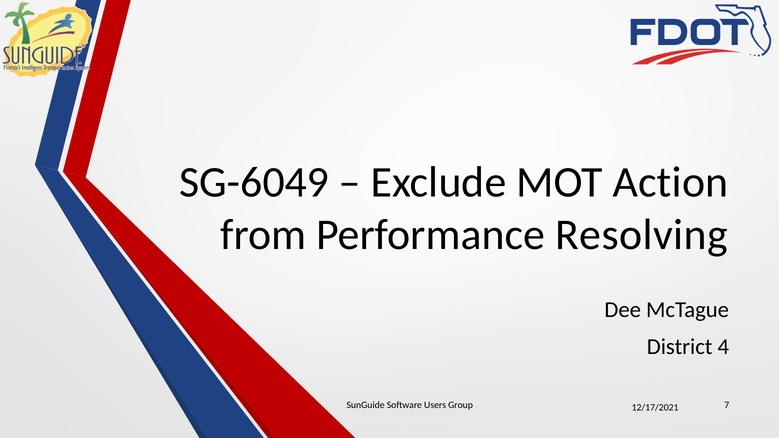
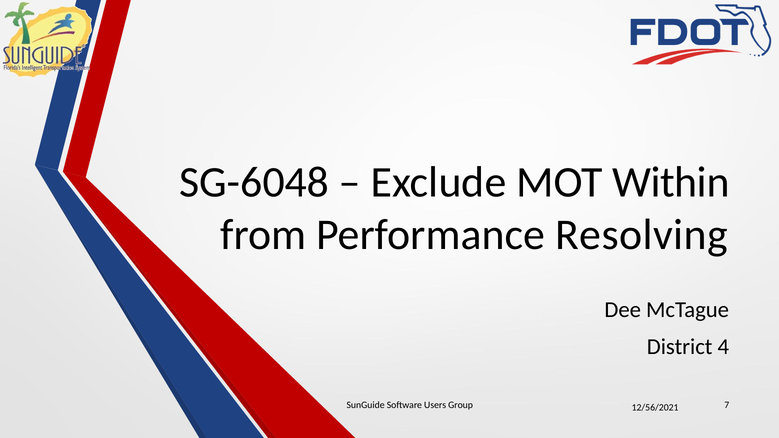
SG-6049: SG-6049 -> SG-6048 (254, 183)
Action: Action -> Within (671, 183)
12/17/2021: 12/17/2021 -> 12/56/2021 (655, 408)
